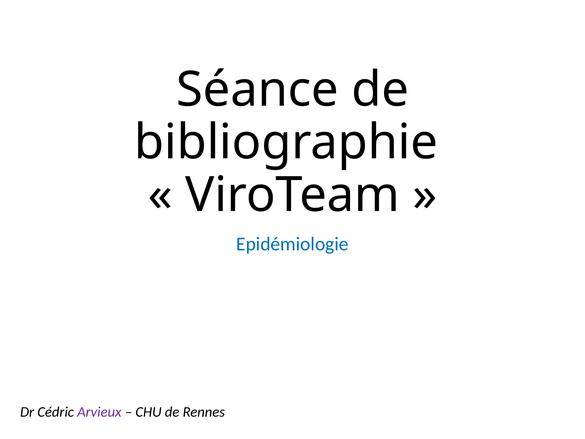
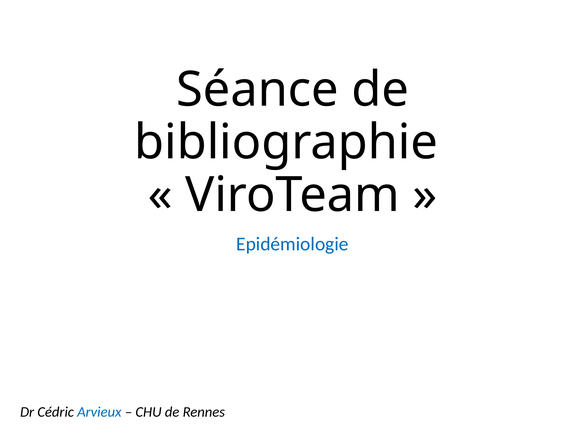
Arvieux colour: purple -> blue (99, 412)
